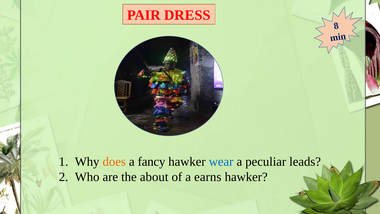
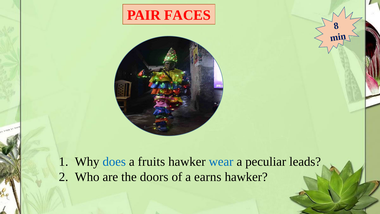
DRESS: DRESS -> FACES (187, 15)
does colour: orange -> blue (114, 161)
fancy: fancy -> fruits (151, 161)
about: about -> doors (154, 177)
